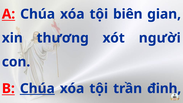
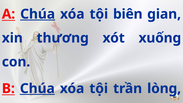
Chúa underline: none -> present (38, 14)
người: người -> xuống (160, 38)
đinh: đinh -> lòng (164, 88)
